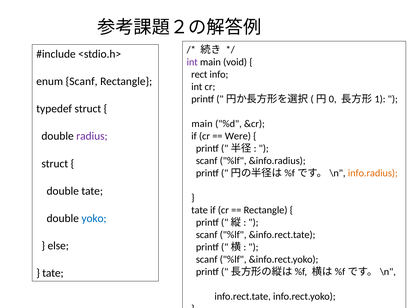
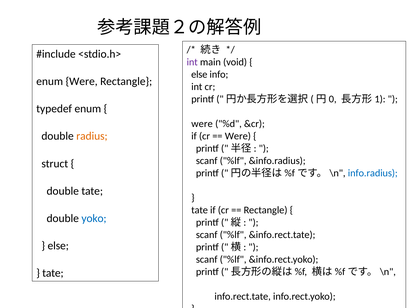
rect: rect -> else (199, 74)
enum Scanf: Scanf -> Were (82, 81)
typedef struct: struct -> enum (88, 109)
main: main -> were (202, 124)
radius colour: purple -> orange (92, 136)
info.radius colour: orange -> blue (373, 173)
